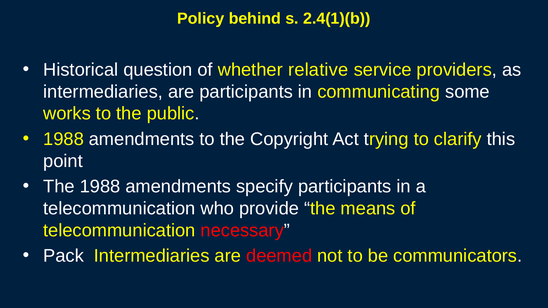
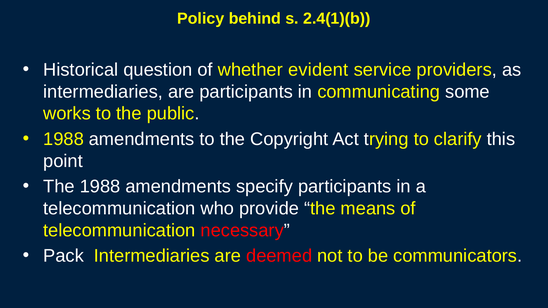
relative: relative -> evident (318, 70)
